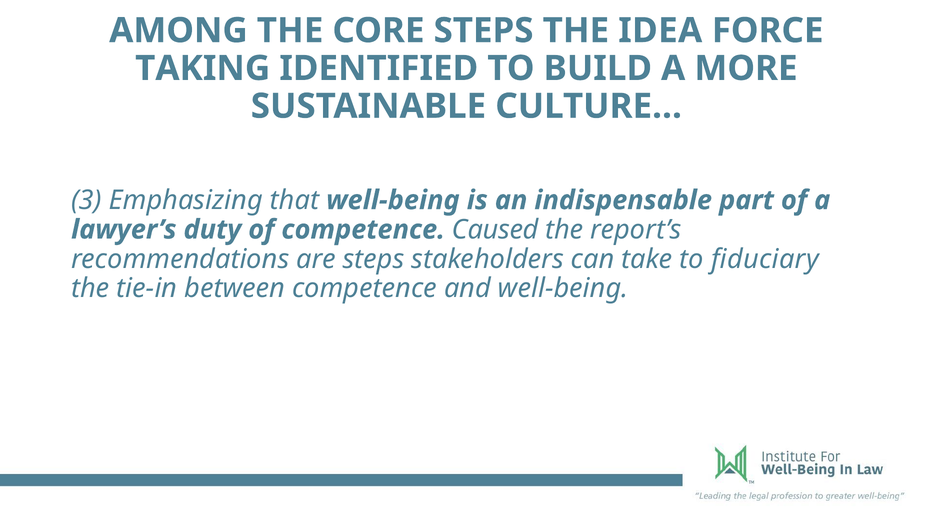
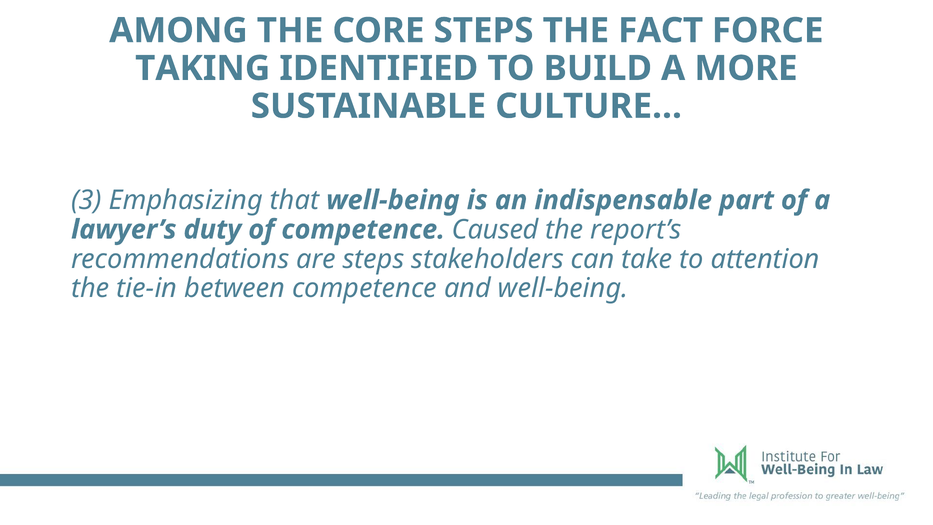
IDEA: IDEA -> FACT (661, 31)
fiduciary: fiduciary -> attention (765, 259)
